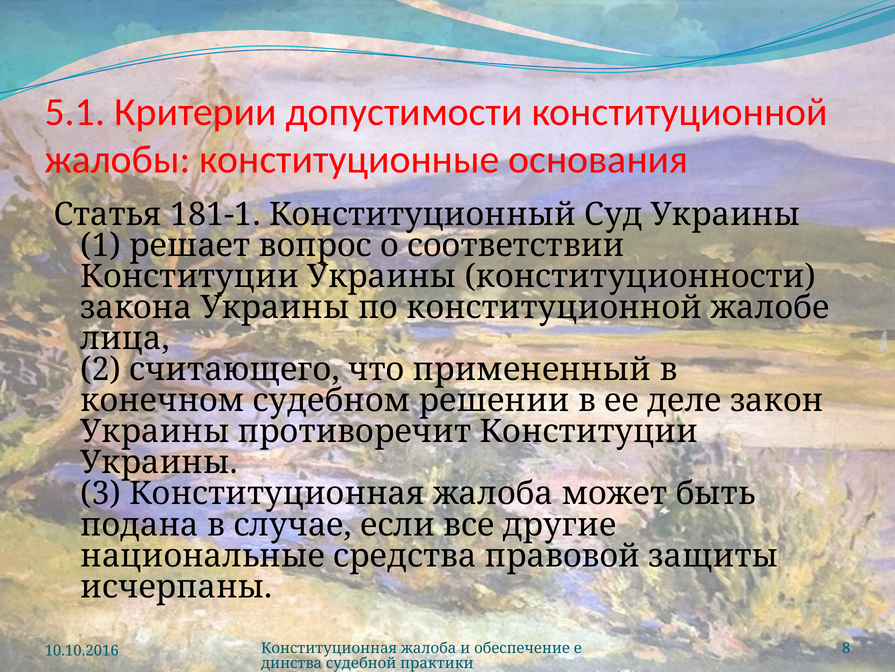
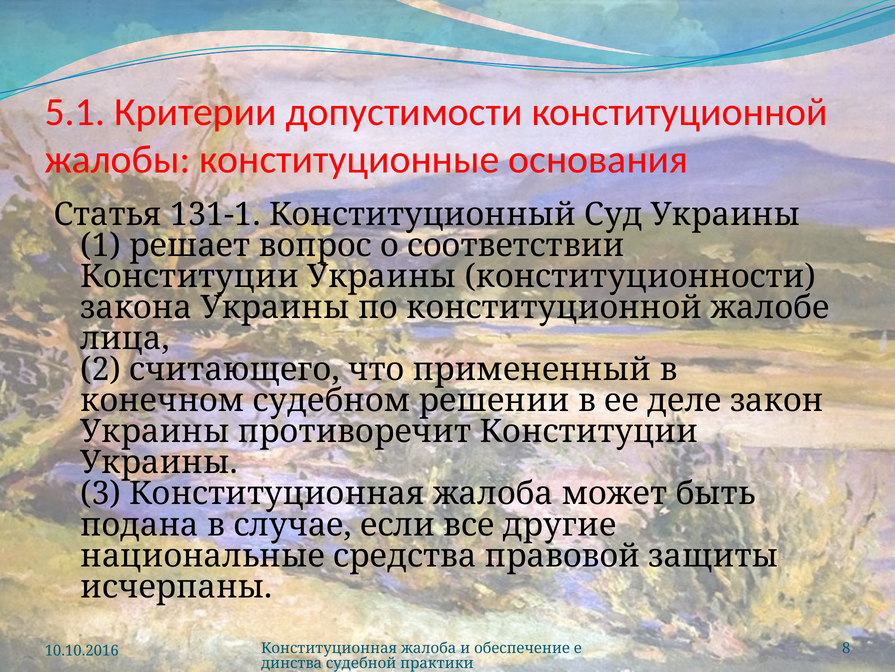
181-1: 181-1 -> 131-1 (215, 214)
